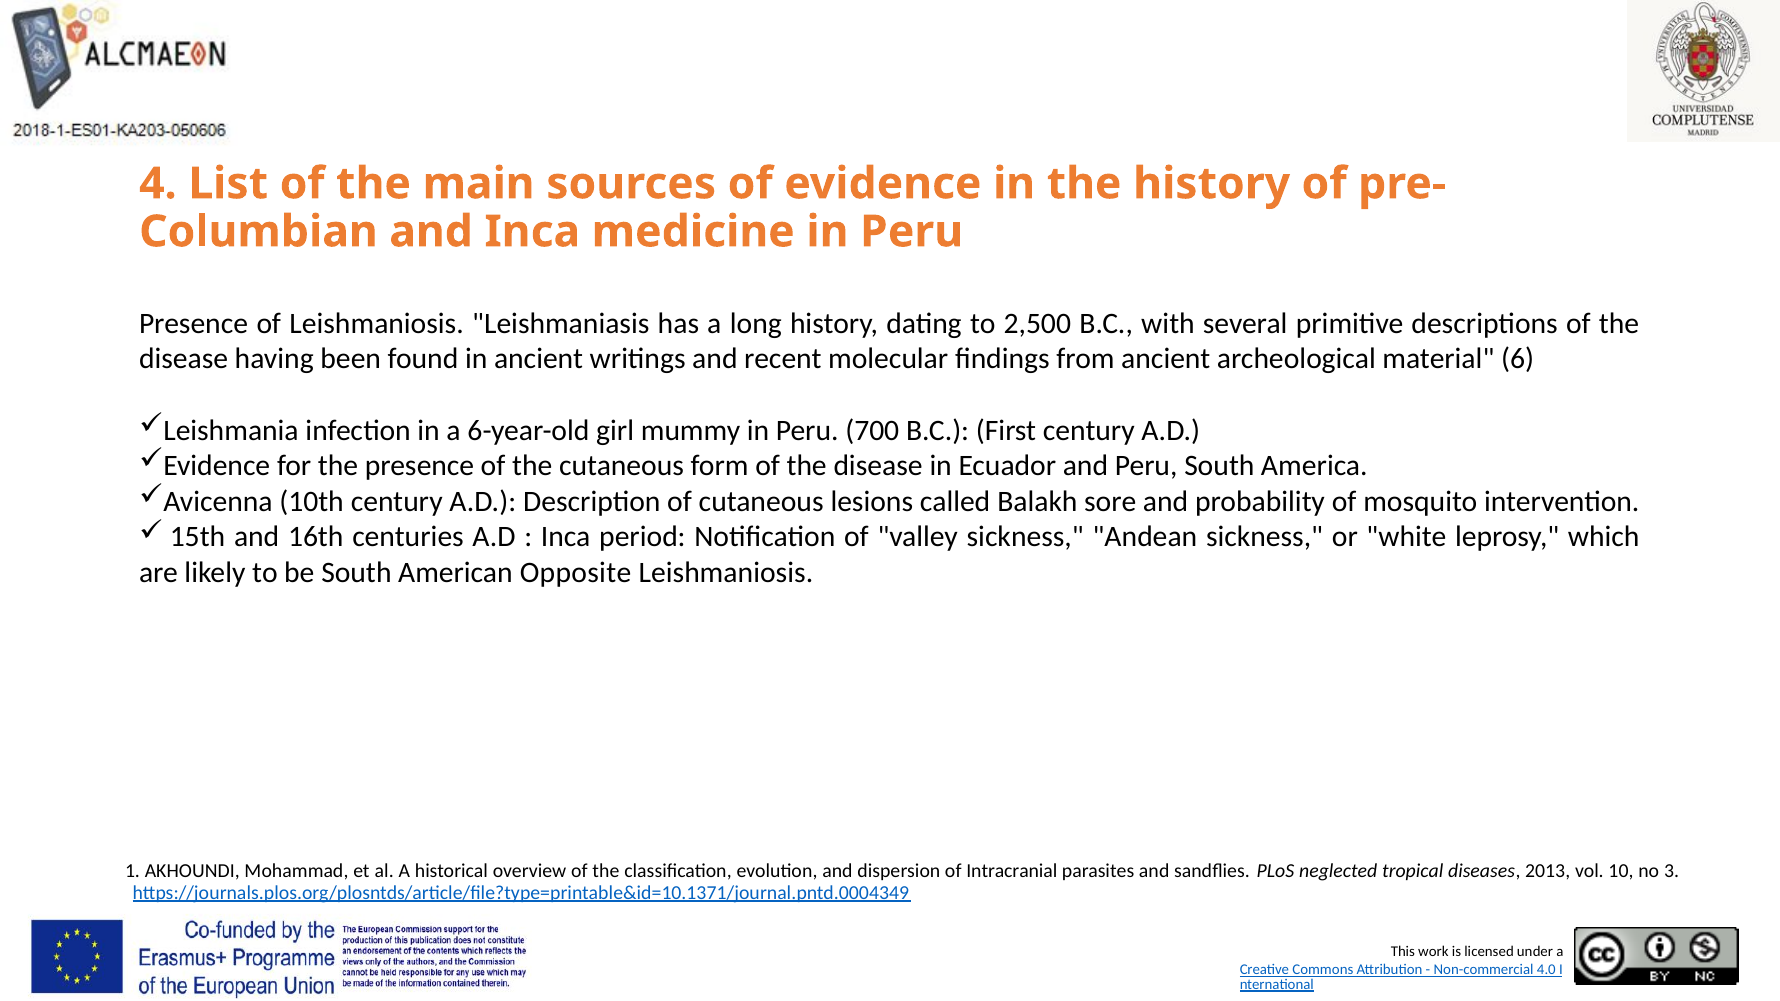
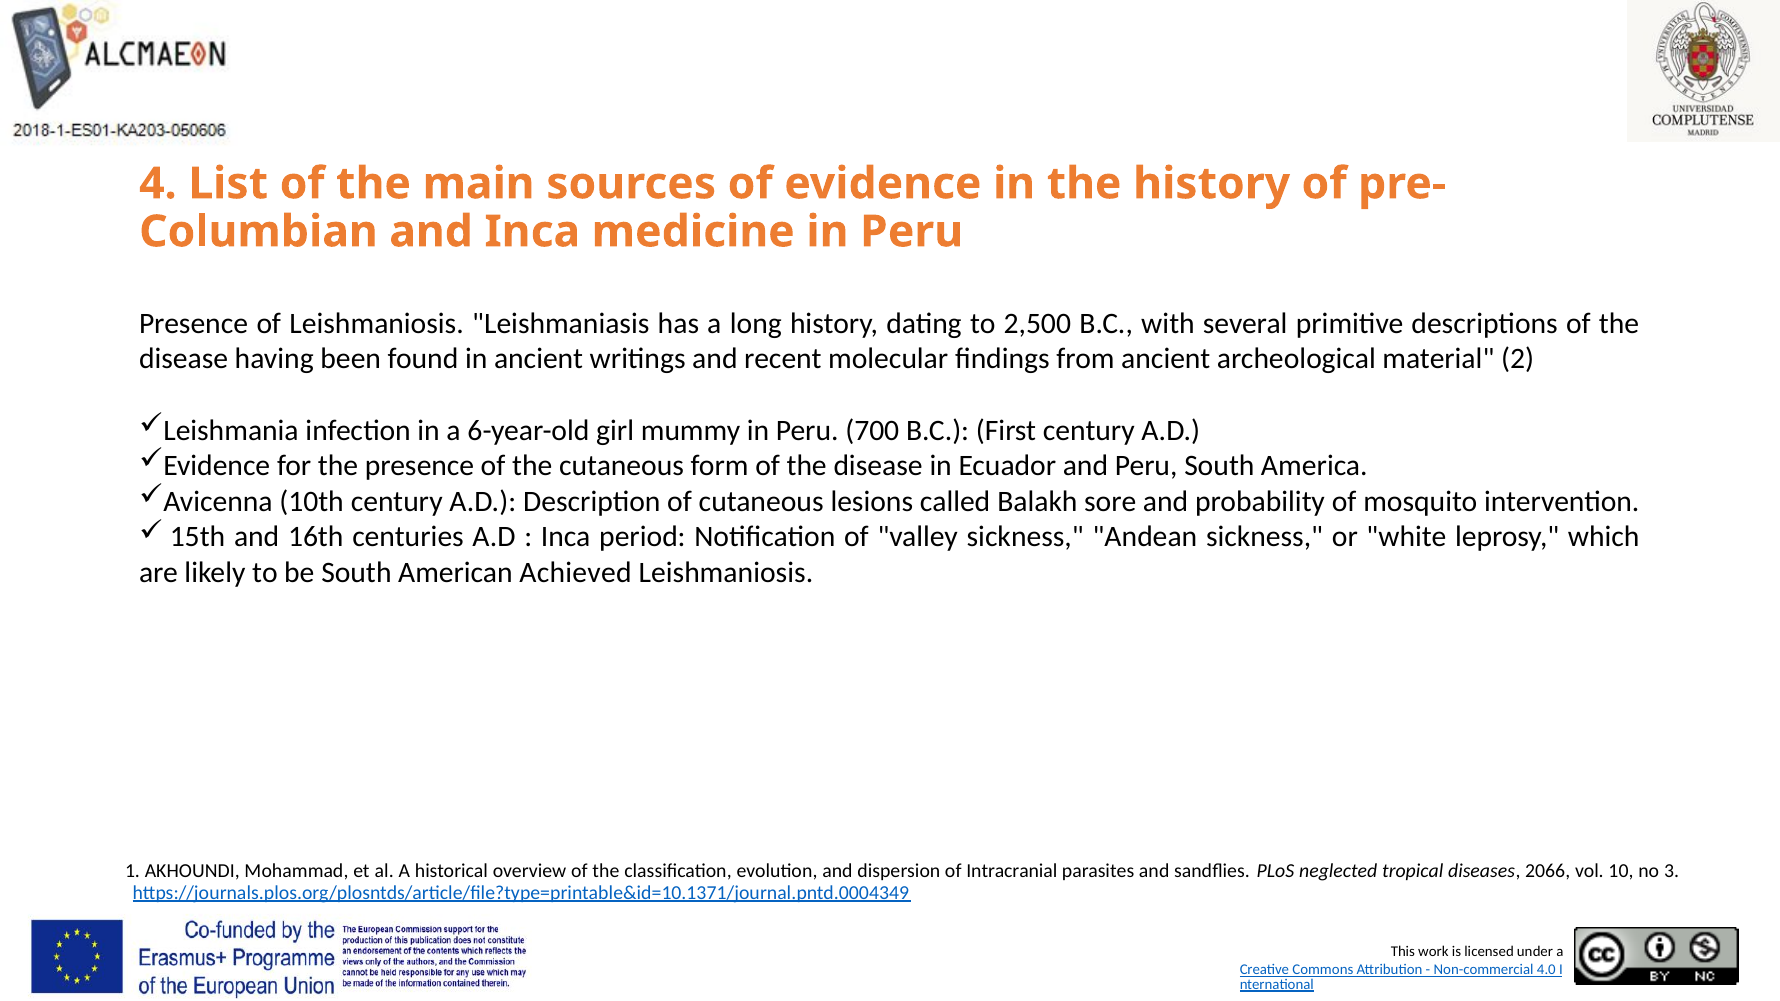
6: 6 -> 2 (1518, 359)
Opposite: Opposite -> Achieved (576, 573)
2013: 2013 -> 2066 (1548, 871)
